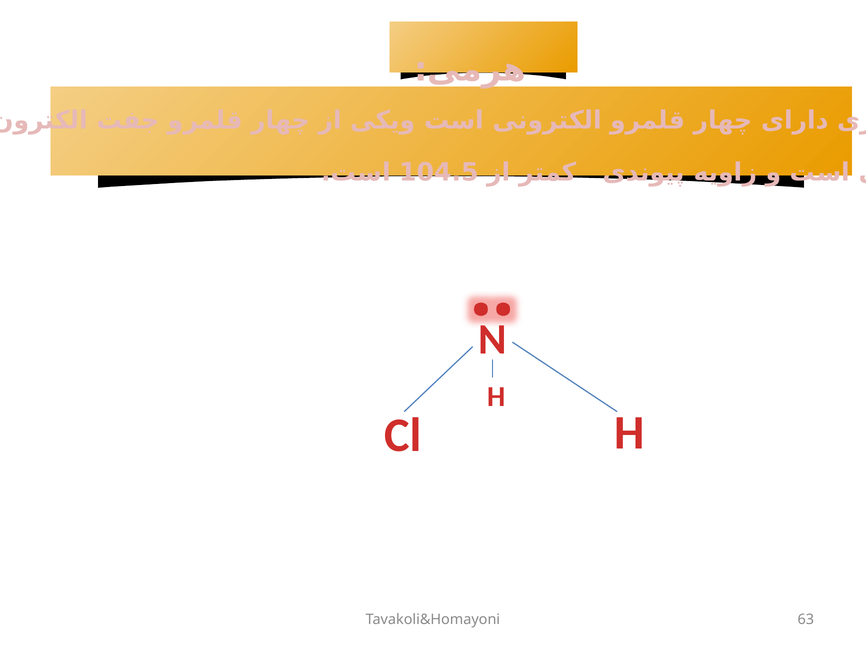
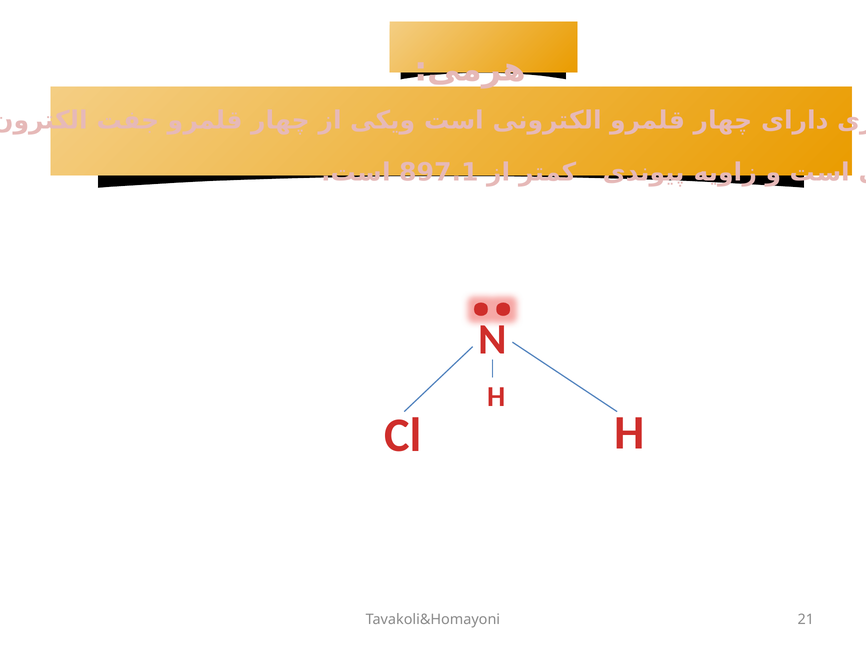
104.5: 104.5 -> 897.1 (439, 172)
63: 63 -> 21 (806, 619)
